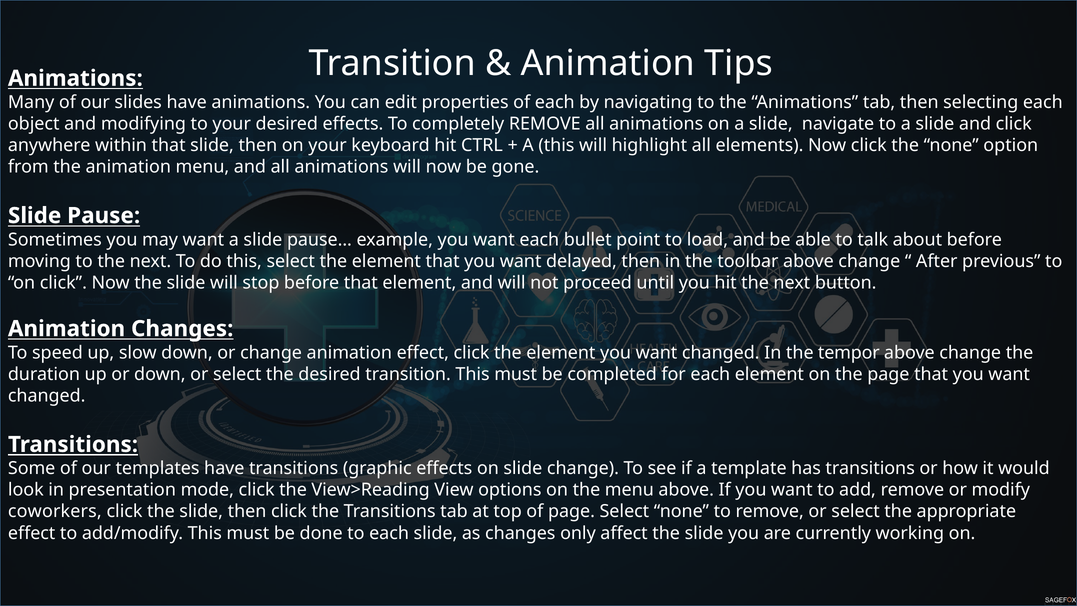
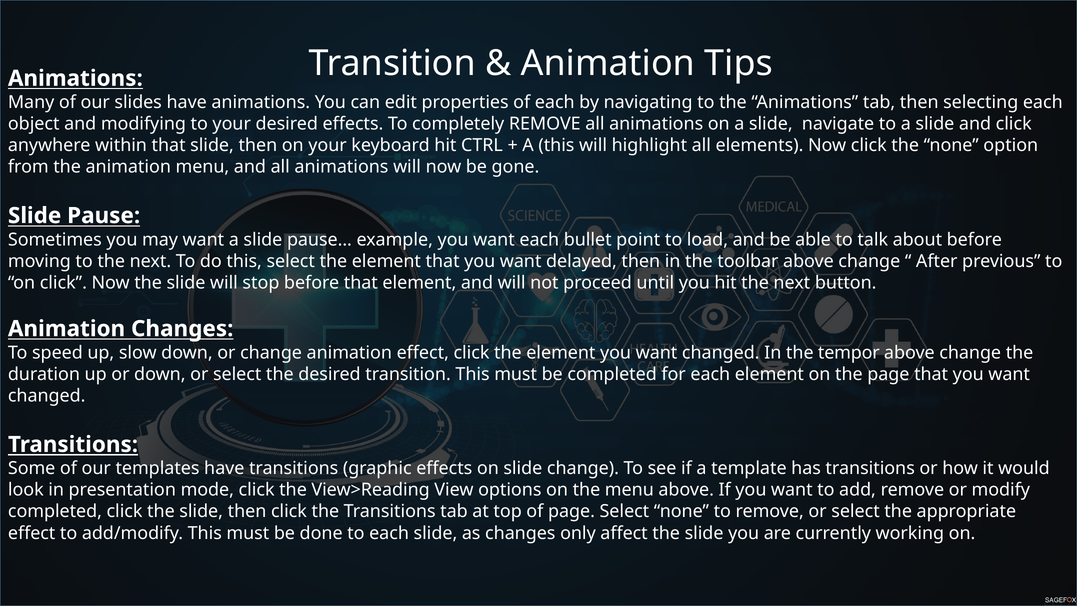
coworkers: coworkers -> completed (55, 511)
